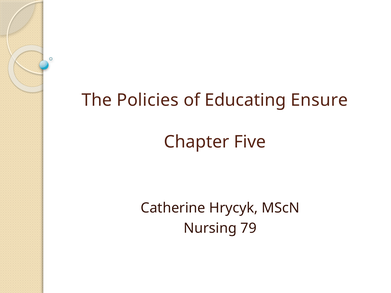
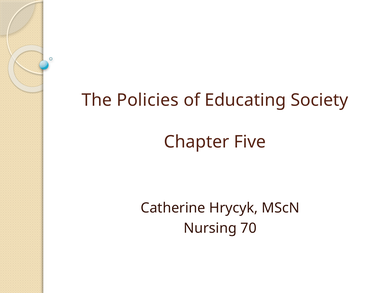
Ensure: Ensure -> Society (319, 100)
79: 79 -> 70 (249, 228)
